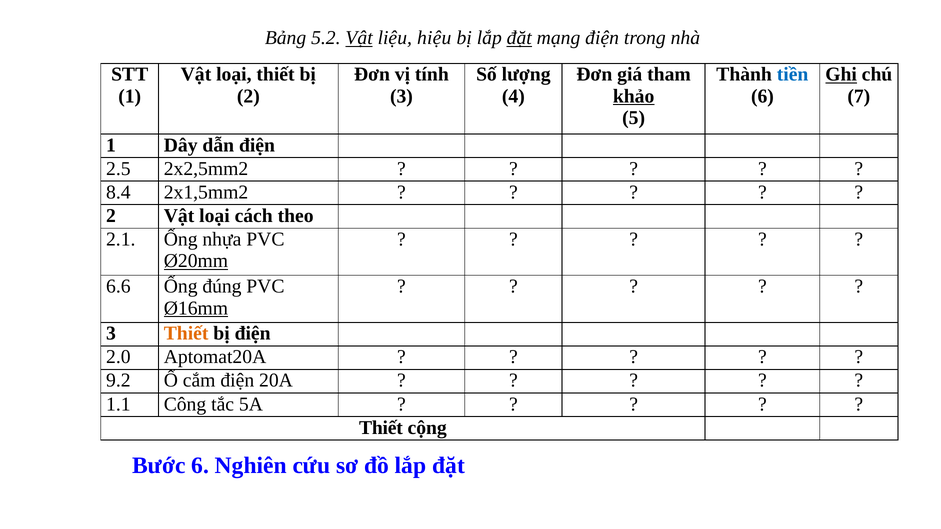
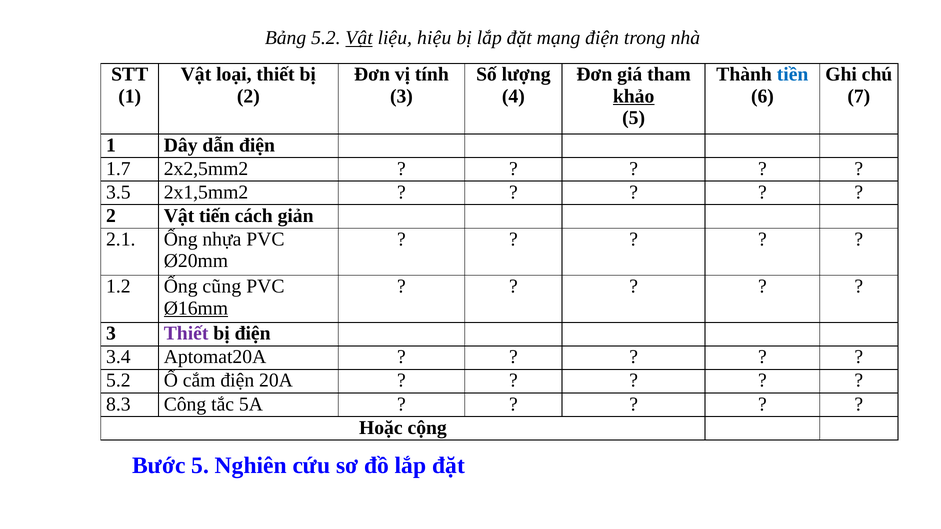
đặt underline: present -> none (519, 38)
Ghi underline: present -> none (841, 75)
2.5: 2.5 -> 1.7 (118, 169)
8.4: 8.4 -> 3.5 (118, 192)
2 Vật loại: loại -> tiến (215, 216)
theo: theo -> giản (296, 216)
Ø20mm underline: present -> none (196, 261)
6.6: 6.6 -> 1.2 (118, 286)
đúng: đúng -> cũng (222, 286)
Thiết colour: orange -> purple (186, 334)
2.0: 2.0 -> 3.4 (118, 357)
9.2: 9.2 -> 5.2 (118, 381)
1.1: 1.1 -> 8.3 (118, 404)
Thiết: Thiết -> Hoặc (381, 428)
Bước 6: 6 -> 5 (200, 466)
